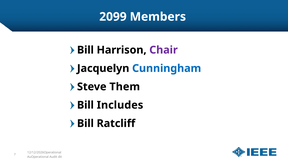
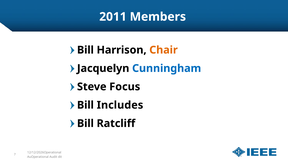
2099: 2099 -> 2011 (113, 17)
Chair colour: purple -> orange (164, 50)
Them: Them -> Focus (125, 87)
